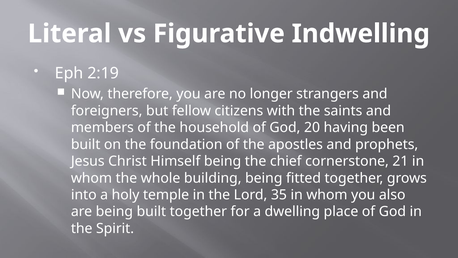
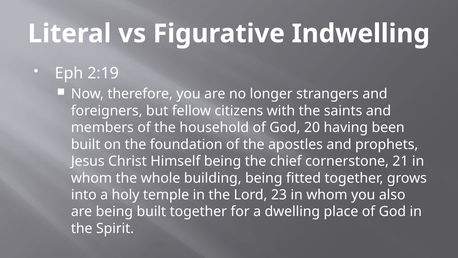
35: 35 -> 23 (279, 195)
